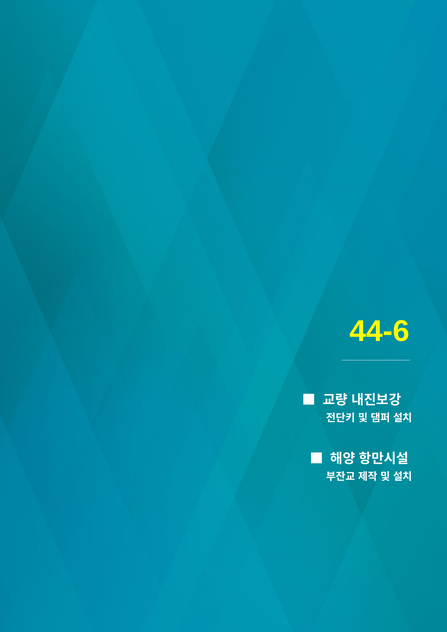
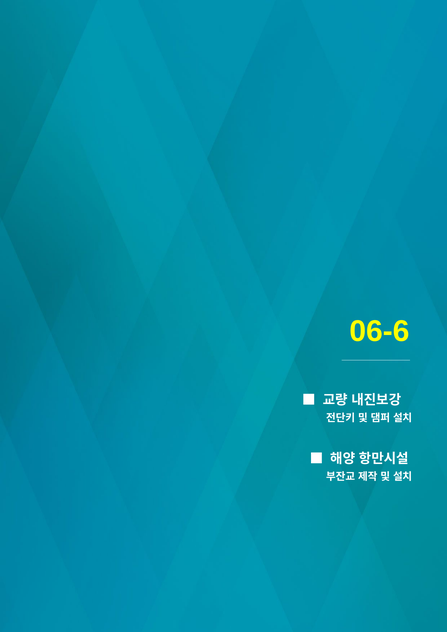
44-6: 44-6 -> 06-6 (380, 331)
